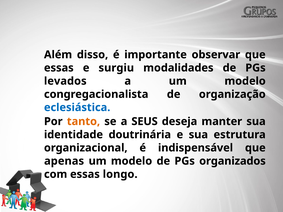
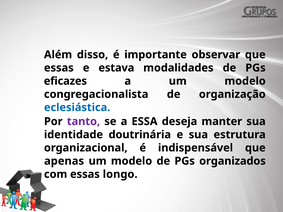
surgiu: surgiu -> estava (116, 68)
levados: levados -> eficazes (65, 81)
tanto colour: orange -> purple (83, 122)
SEUS: SEUS -> ESSA (145, 122)
